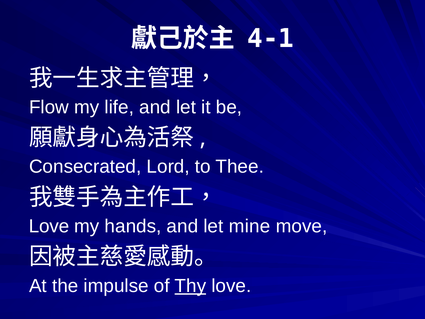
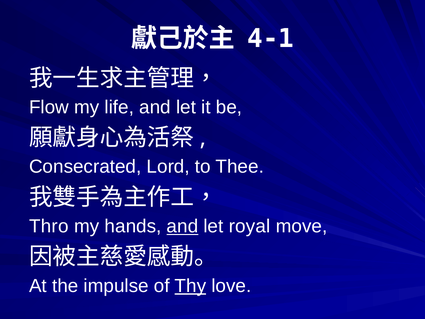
Love: Love -> Thro (49, 226)
and underline: none -> present (182, 226)
mine: mine -> royal (250, 226)
